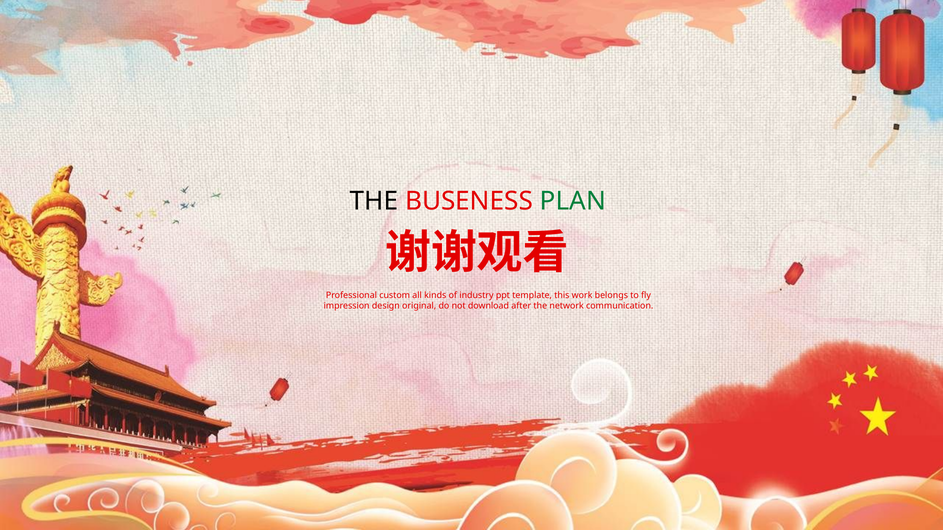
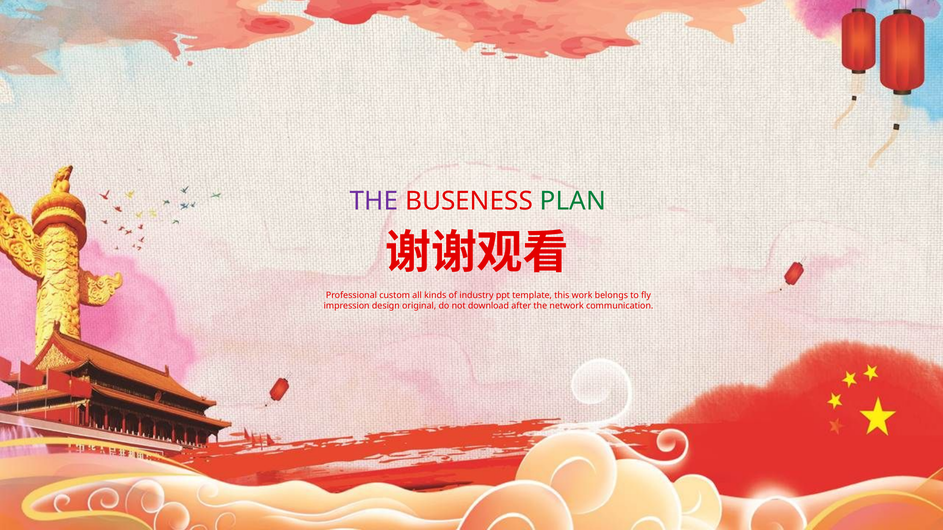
THE colour: black -> purple (374, 201)
